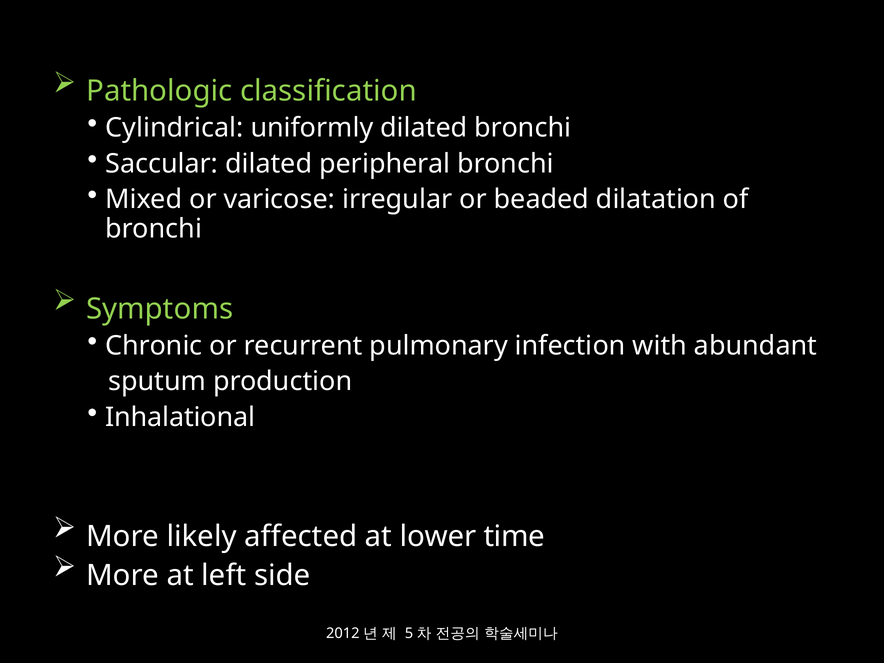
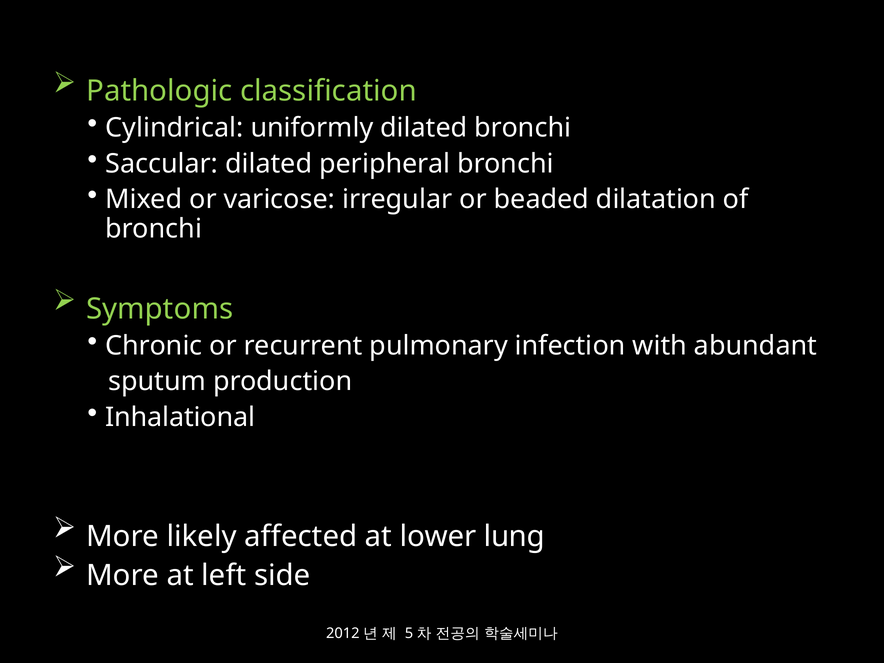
time: time -> lung (514, 537)
